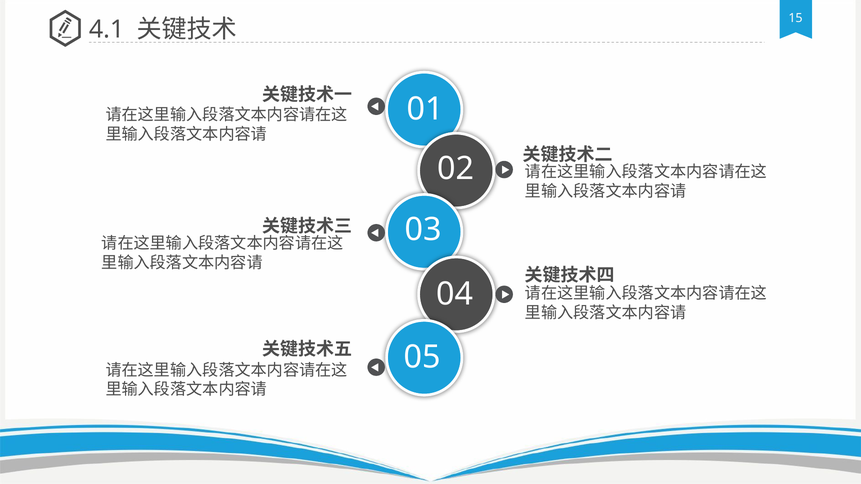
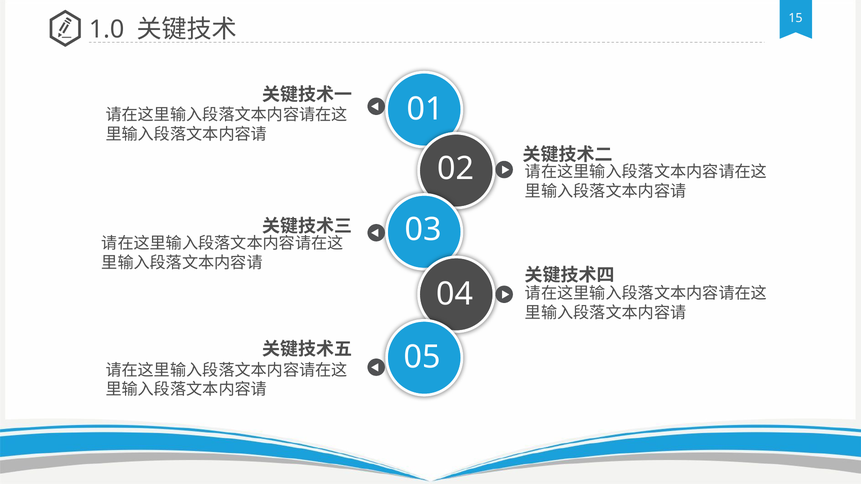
4.1: 4.1 -> 1.0 (107, 30)
